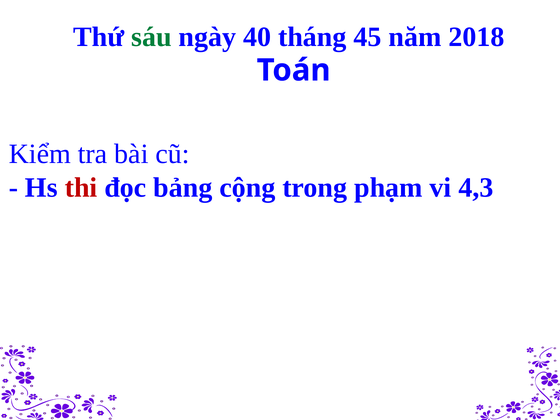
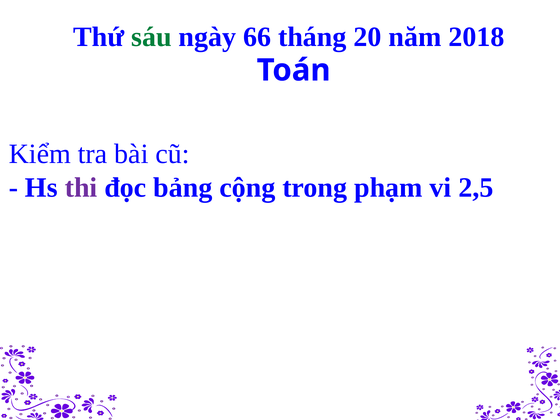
40: 40 -> 66 (257, 37)
45: 45 -> 20 (368, 37)
thi colour: red -> purple (81, 188)
4,3: 4,3 -> 2,5 (476, 188)
